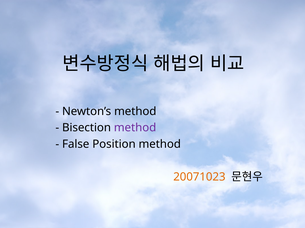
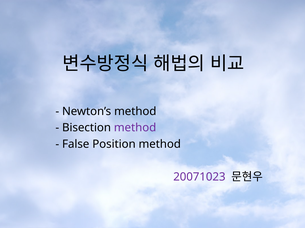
20071023 colour: orange -> purple (199, 177)
